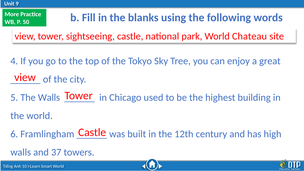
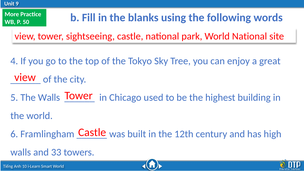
World Chateau: Chateau -> National (250, 36)
37: 37 -> 33 (56, 152)
